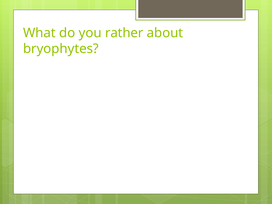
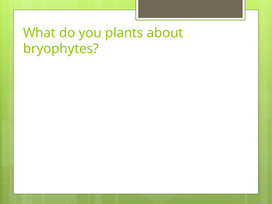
rather: rather -> plants (124, 33)
